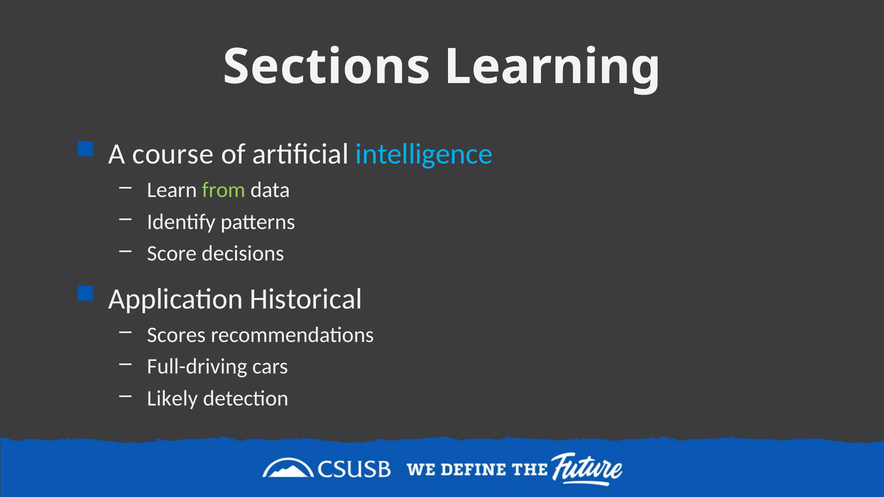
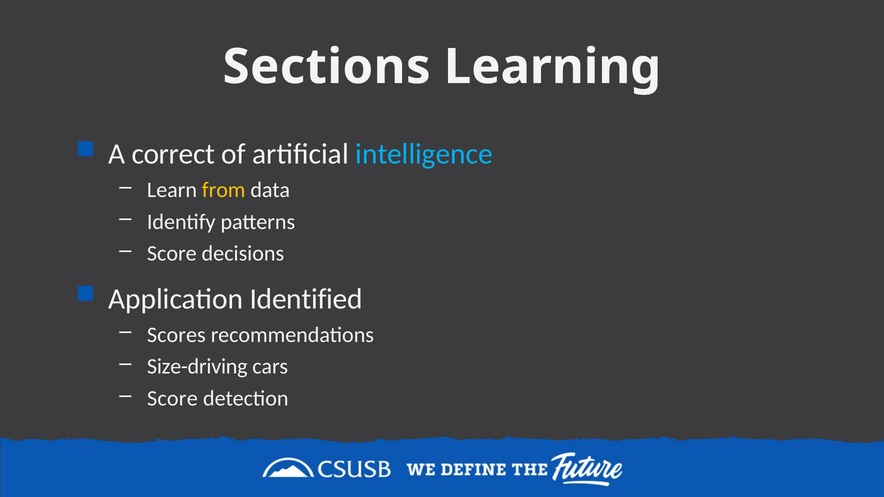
course: course -> correct (173, 154)
from colour: light green -> yellow (224, 190)
Historical: Historical -> Identified (306, 299)
Full-driving: Full-driving -> Size-driving (197, 367)
Likely: Likely -> Score (172, 399)
